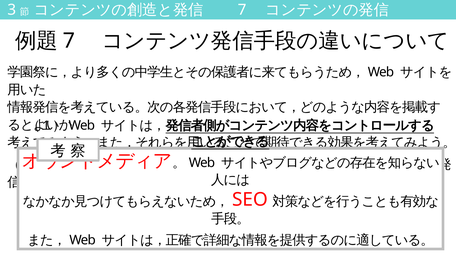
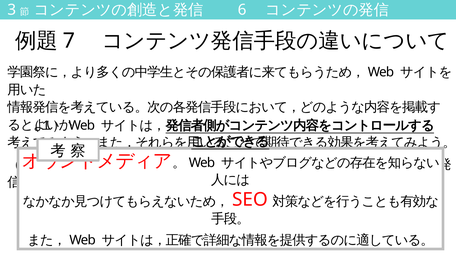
7: 7 -> 6 (242, 10)
